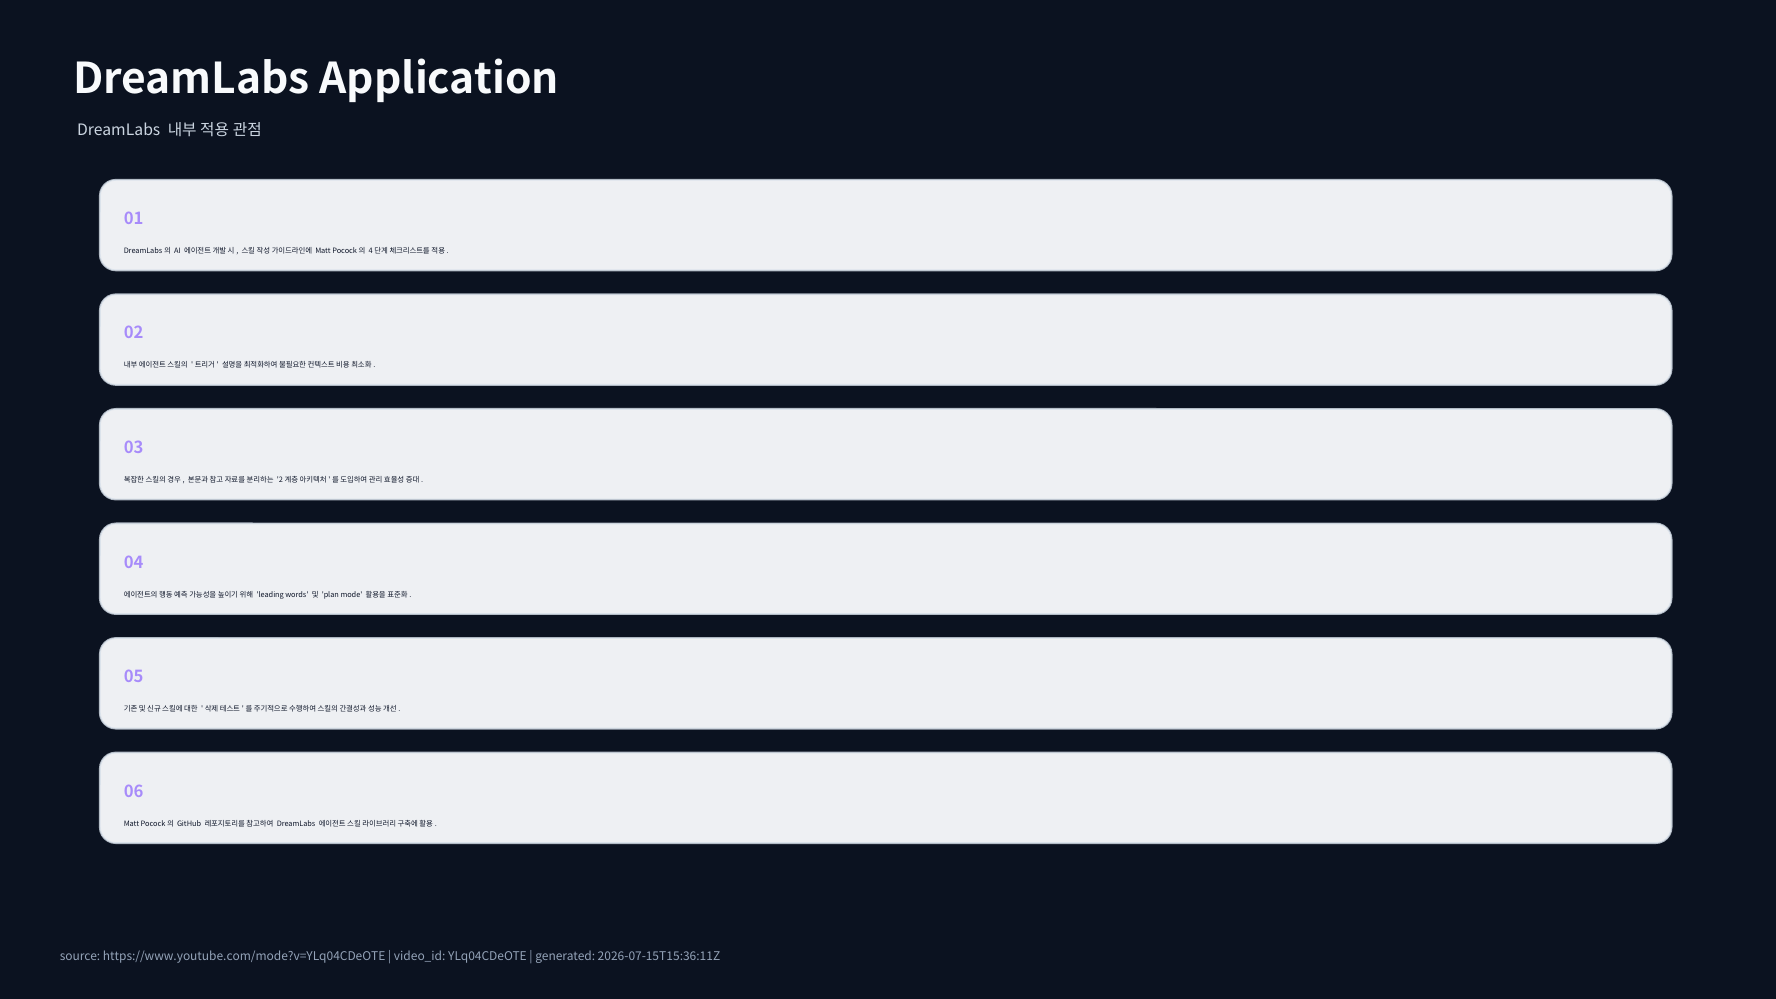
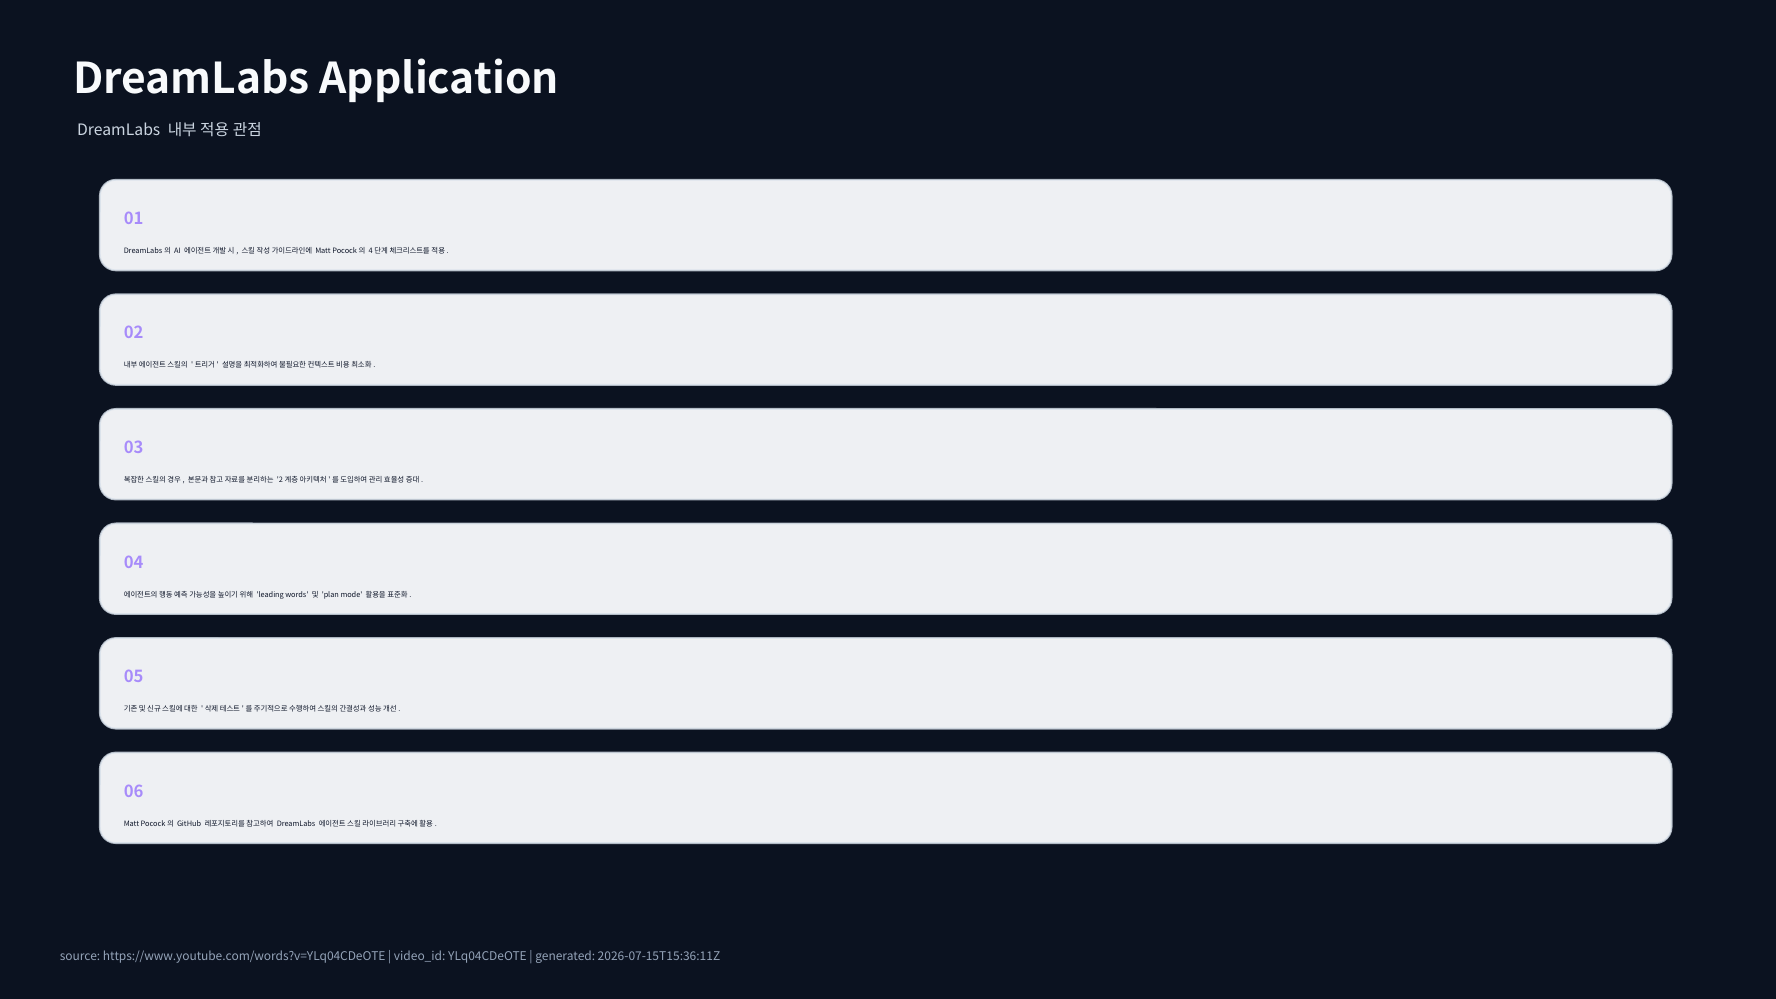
https://www.youtube.com/mode?v=YLq04CDeOTE: https://www.youtube.com/mode?v=YLq04CDeOTE -> https://www.youtube.com/words?v=YLq04CDeOTE (244, 957)
